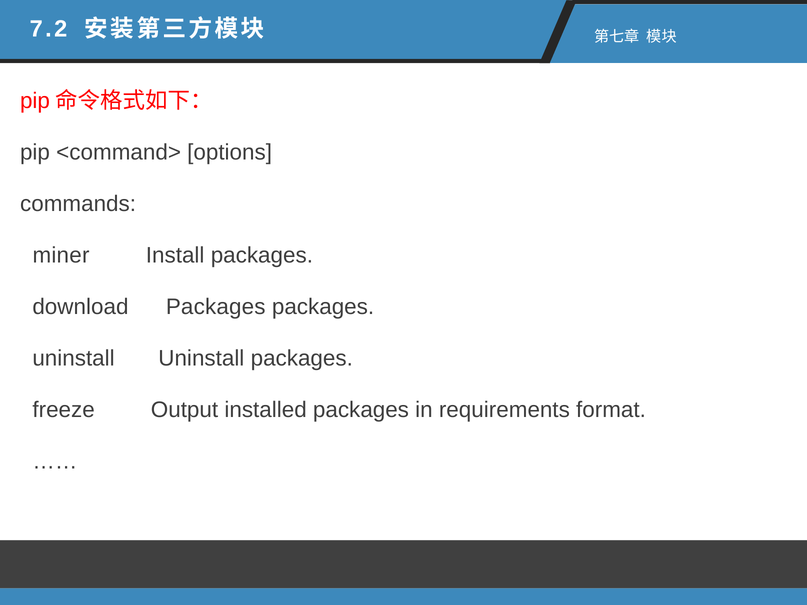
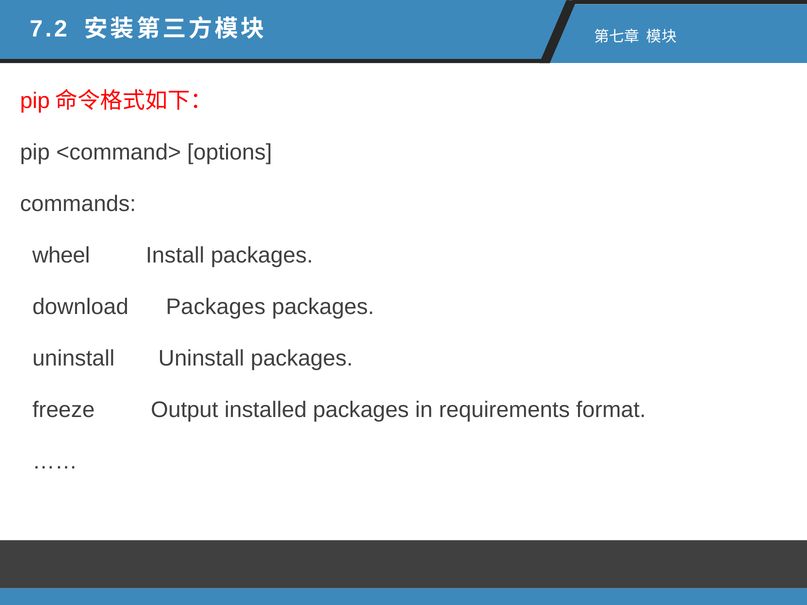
miner: miner -> wheel (61, 255)
